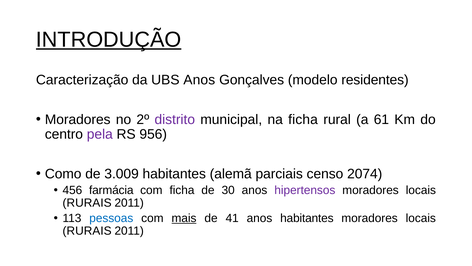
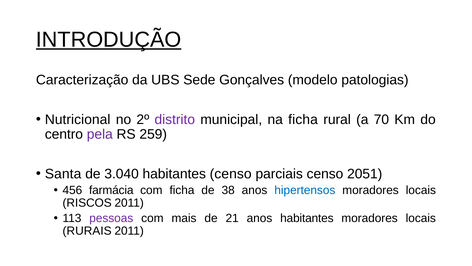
UBS Anos: Anos -> Sede (199, 80)
residentes: residentes -> patologias (375, 80)
Moradores: Moradores -> Nutricional (78, 119)
61: 61 -> 70 (381, 119)
956: 956 -> 259 (153, 134)
Como: Como -> Santa (63, 174)
3.009: 3.009 -> 3.040 (122, 174)
habitantes alemã: alemã -> censo (231, 174)
2074: 2074 -> 2051 (365, 174)
30: 30 -> 38 (228, 190)
hipertensos colour: purple -> blue (305, 190)
RURAIS: RURAIS -> RISCOS (87, 203)
pessoas colour: blue -> purple (111, 218)
mais underline: present -> none (184, 218)
41: 41 -> 21 (232, 218)
